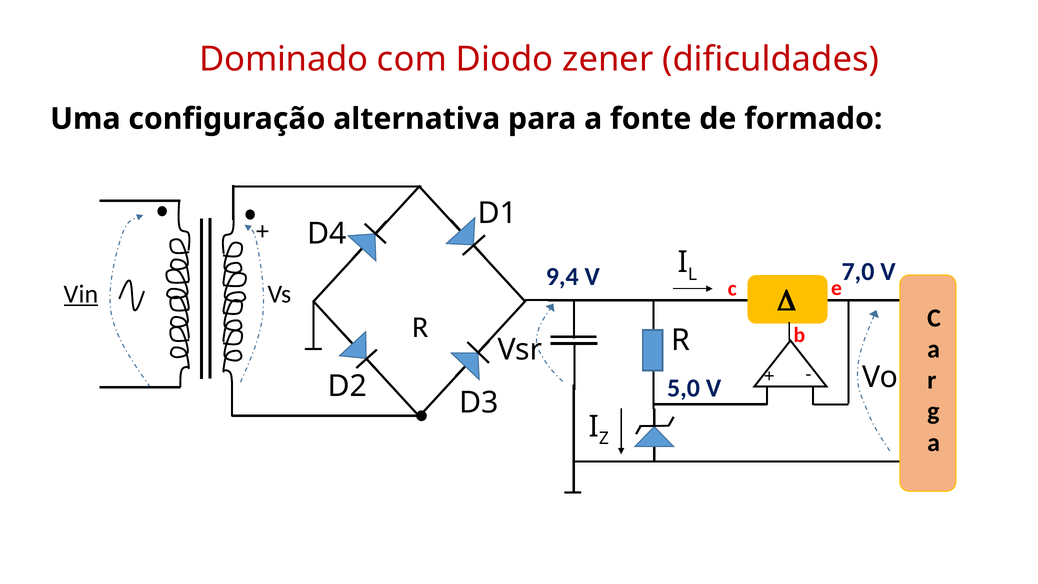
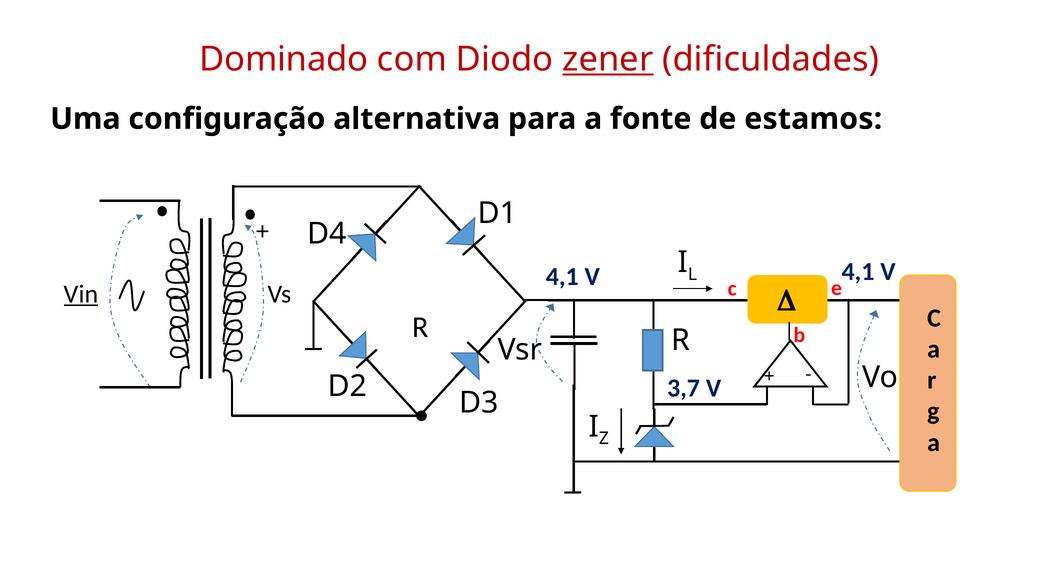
zener underline: none -> present (608, 60)
formado: formado -> estamos (813, 119)
9,4: 9,4 -> 4,1 (562, 277)
V 7,0: 7,0 -> 4,1 (858, 272)
5,0: 5,0 -> 3,7 (684, 388)
